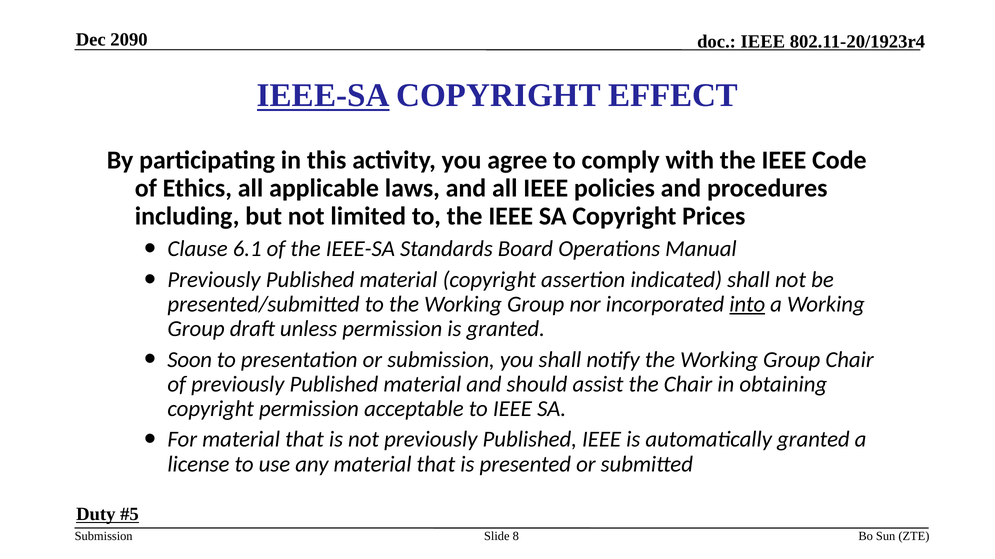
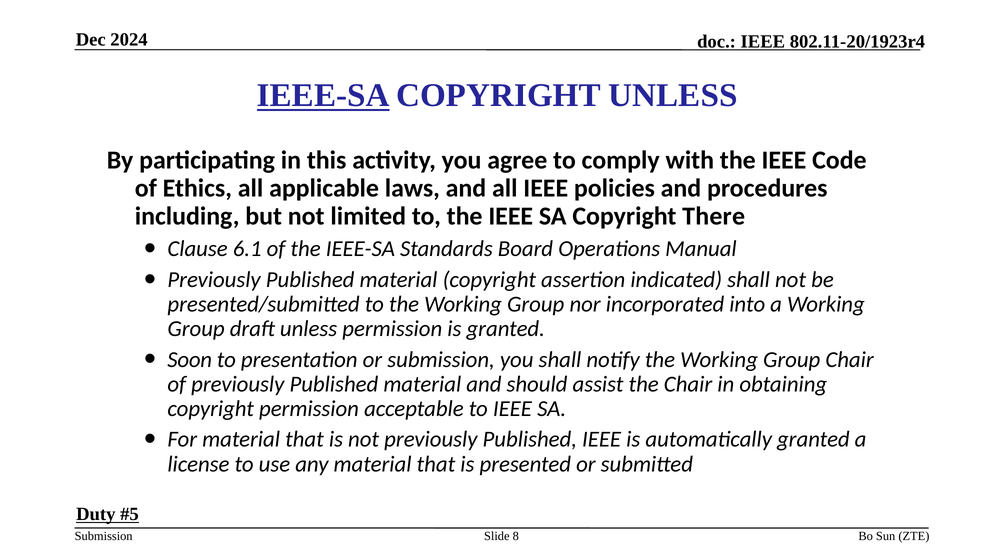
2090: 2090 -> 2024 (129, 40)
COPYRIGHT EFFECT: EFFECT -> UNLESS (673, 96)
Prices: Prices -> There (714, 216)
into underline: present -> none (747, 304)
